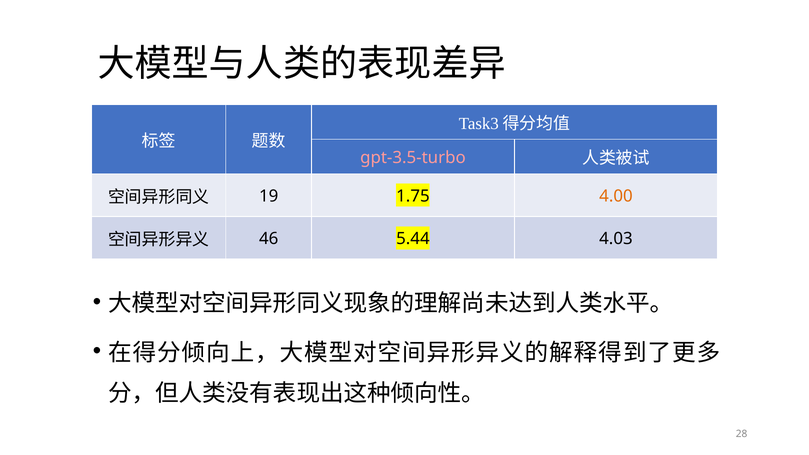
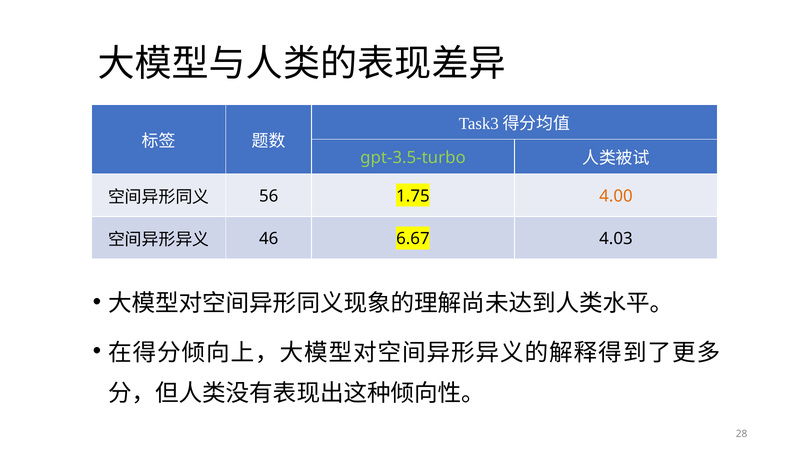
gpt-3.5-turbo colour: pink -> light green (413, 158)
19: 19 -> 56 (269, 196)
5.44: 5.44 -> 6.67 (413, 239)
